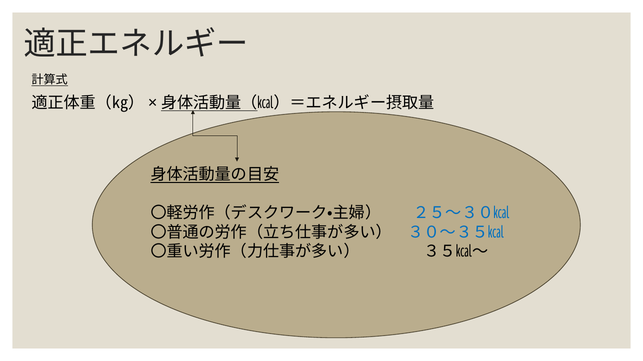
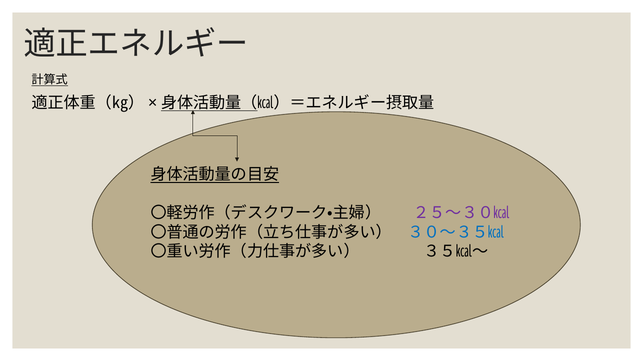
２５～３０㎉ colour: blue -> purple (462, 214)
